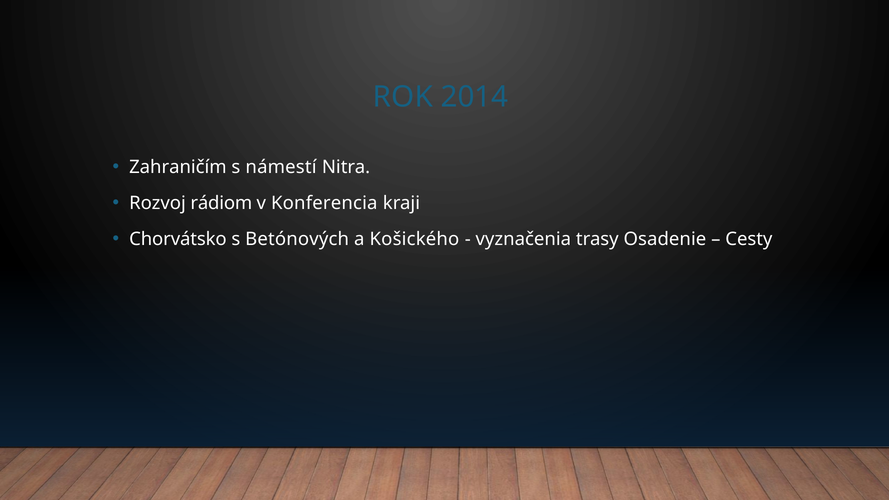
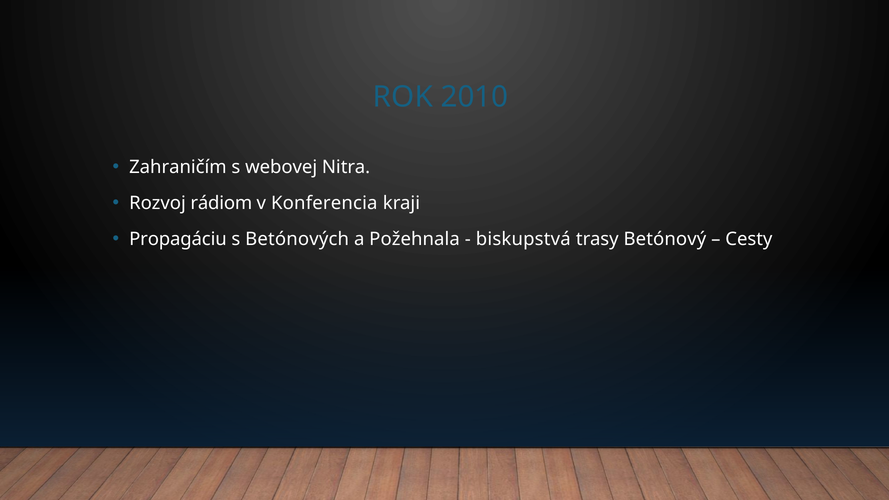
2014: 2014 -> 2010 (474, 97)
námestí: námestí -> webovej (281, 167)
Chorvátsko: Chorvátsko -> Propagáciu (178, 239)
Košického: Košického -> Požehnala (415, 239)
vyznačenia: vyznačenia -> biskupstvá (523, 239)
Osadenie: Osadenie -> Betónový (665, 239)
